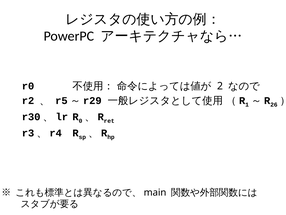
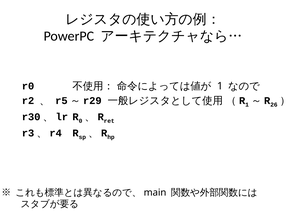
2: 2 -> 1 (220, 86)
